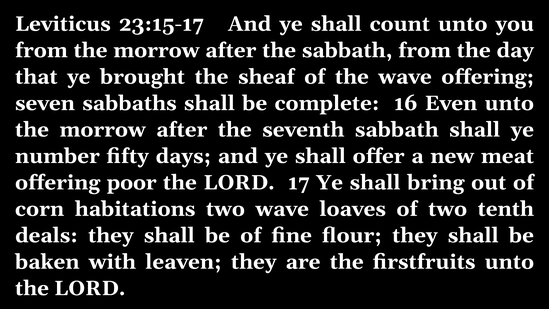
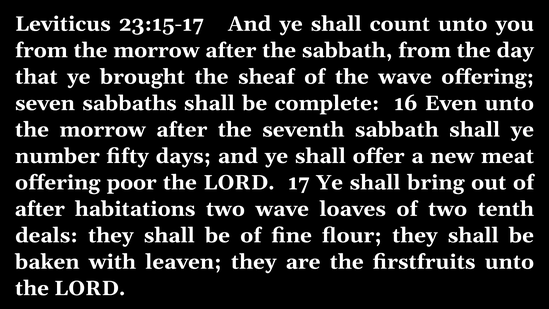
corn: corn -> after (40, 209)
